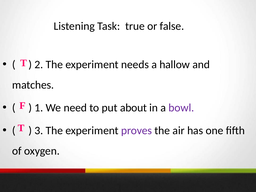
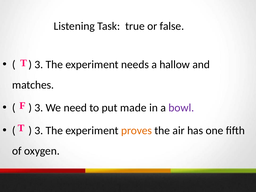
2: 2 -> 3 (39, 64)
1: 1 -> 3 (39, 108)
about: about -> made (133, 108)
proves colour: purple -> orange (137, 130)
